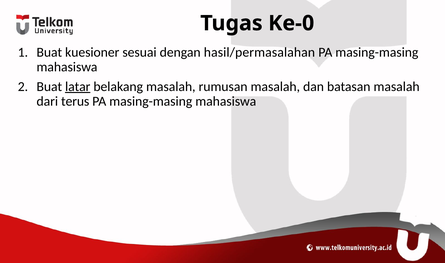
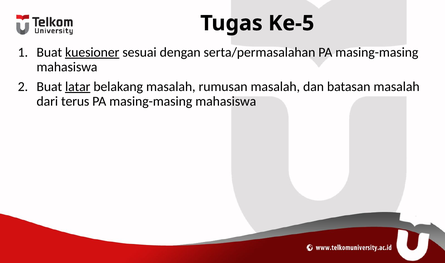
Ke-0: Ke-0 -> Ke-5 (291, 23)
kuesioner underline: none -> present (92, 52)
hasil/permasalahan: hasil/permasalahan -> serta/permasalahan (259, 52)
